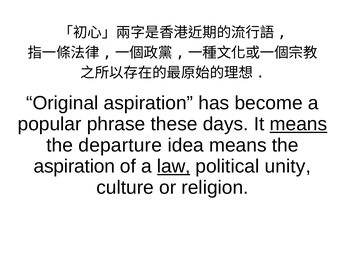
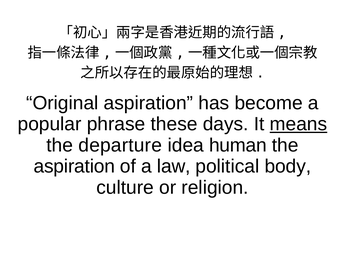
idea means: means -> human (238, 145)
law underline: present -> none (174, 166)
unity: unity -> body (288, 166)
